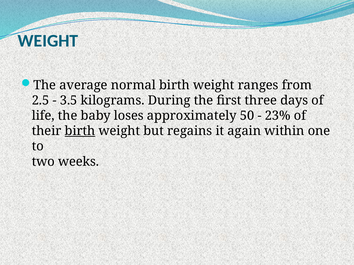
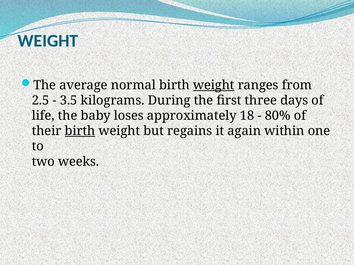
weight underline: none -> present (214, 85)
50: 50 -> 18 (247, 116)
23%: 23% -> 80% (278, 116)
